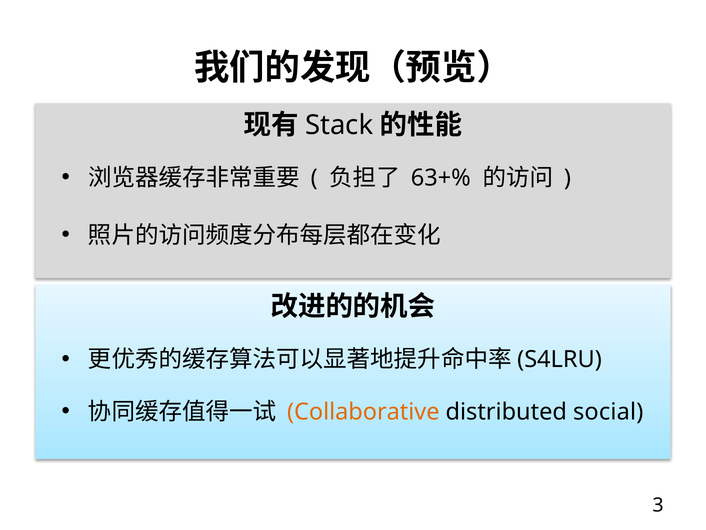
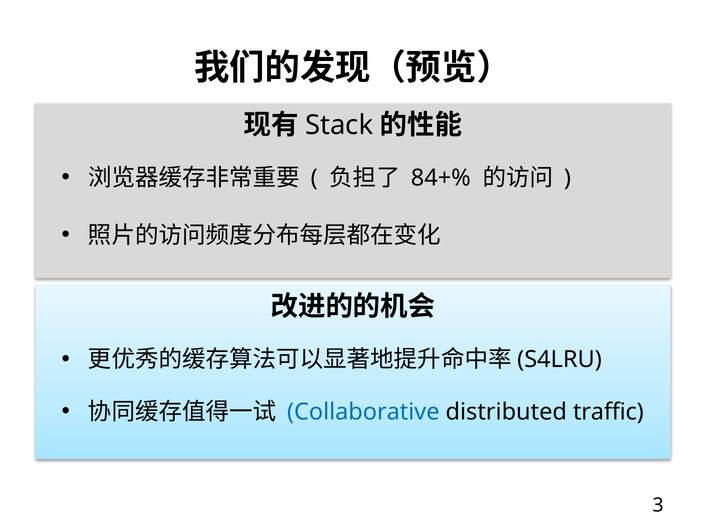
63+%: 63+% -> 84+% (441, 178)
Collaborative colour: orange -> blue (363, 411)
social: social -> traffic (608, 411)
